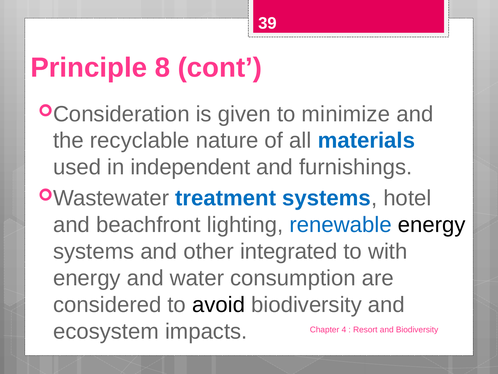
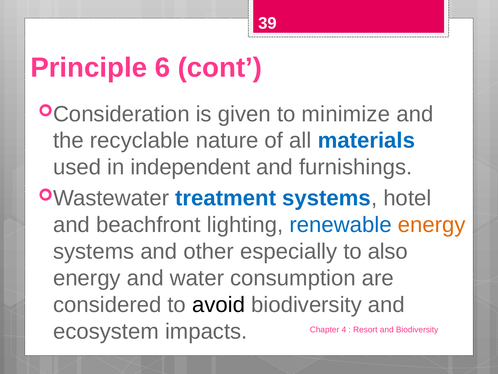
8: 8 -> 6 (162, 68)
energy colour: black -> orange (432, 225)
integrated: integrated -> especially (289, 251)
with: with -> also (388, 251)
